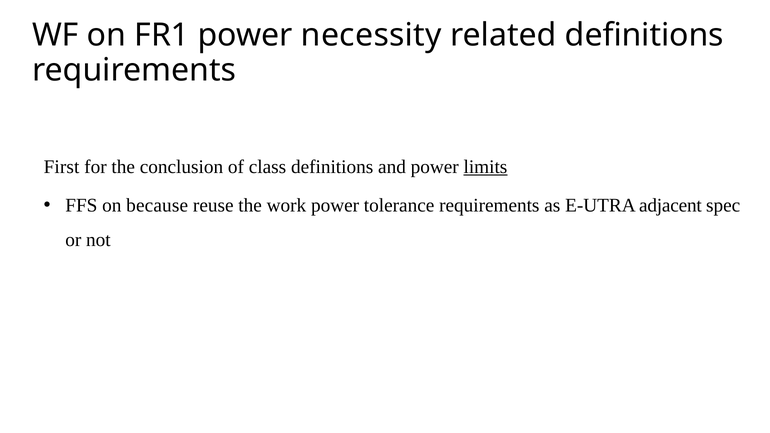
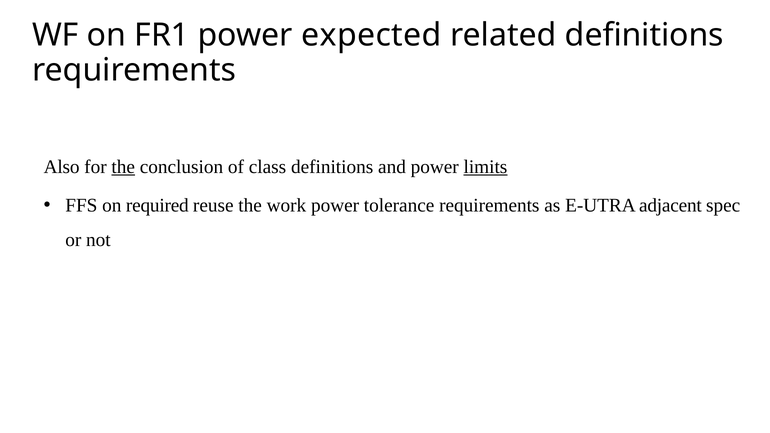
necessity: necessity -> expected (371, 35)
First: First -> Also (62, 167)
the underline: none -> present (123, 167)
because: because -> required (157, 205)
